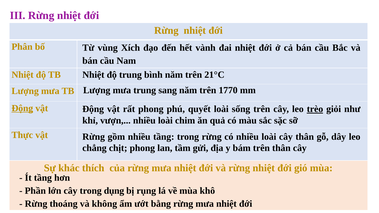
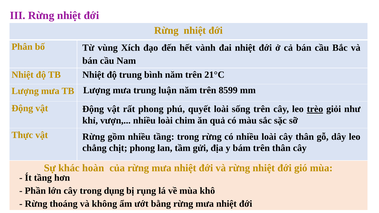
sang: sang -> luận (168, 90)
1770: 1770 -> 8599 (228, 90)
Động underline: present -> none (22, 108)
thích: thích -> hoàn (93, 168)
